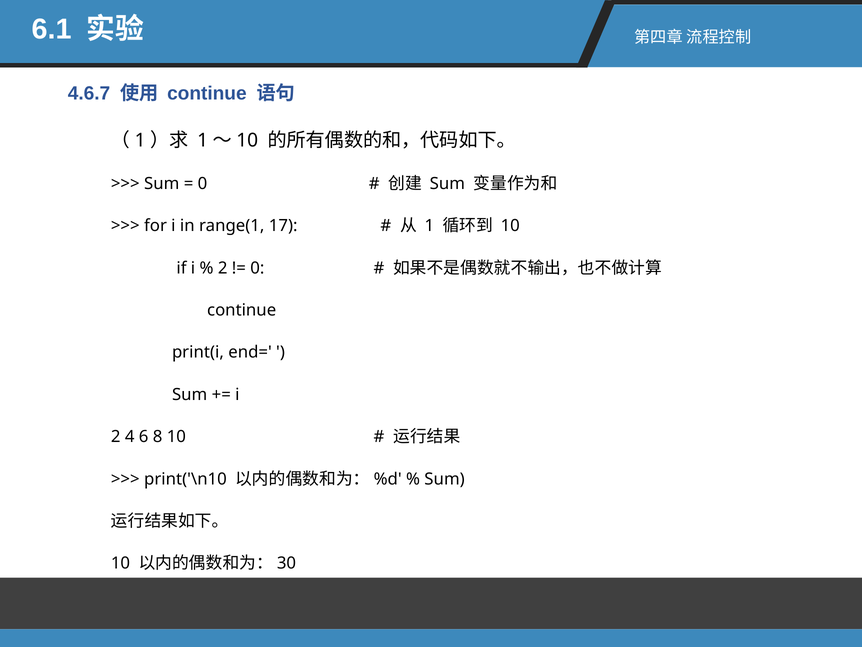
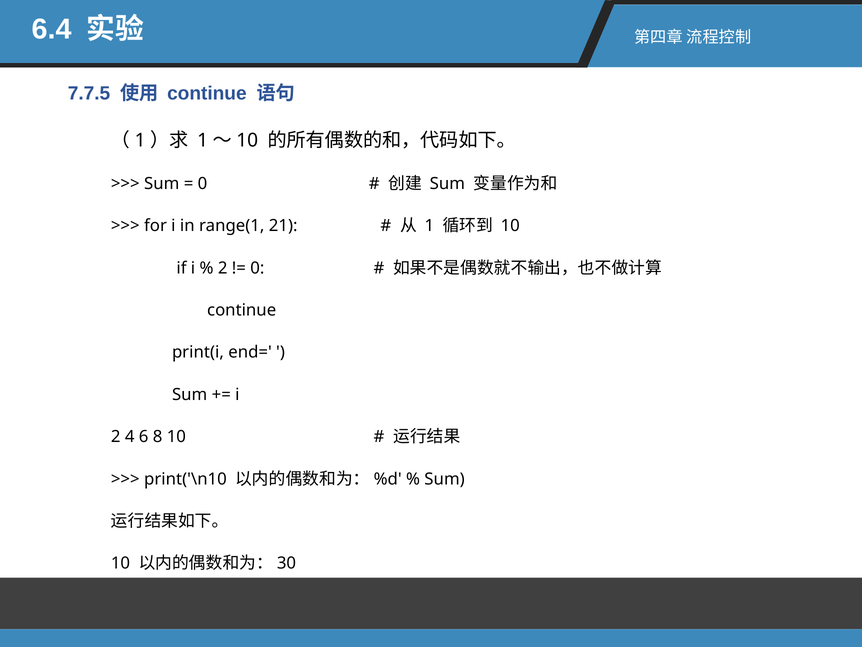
6.1: 6.1 -> 6.4 (52, 29)
4.6.7: 4.6.7 -> 7.7.5 (89, 93)
17: 17 -> 21 (283, 226)
